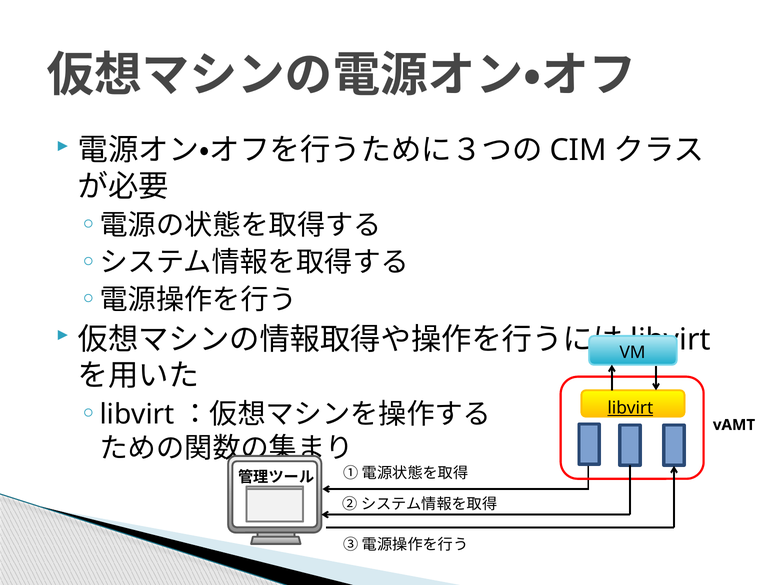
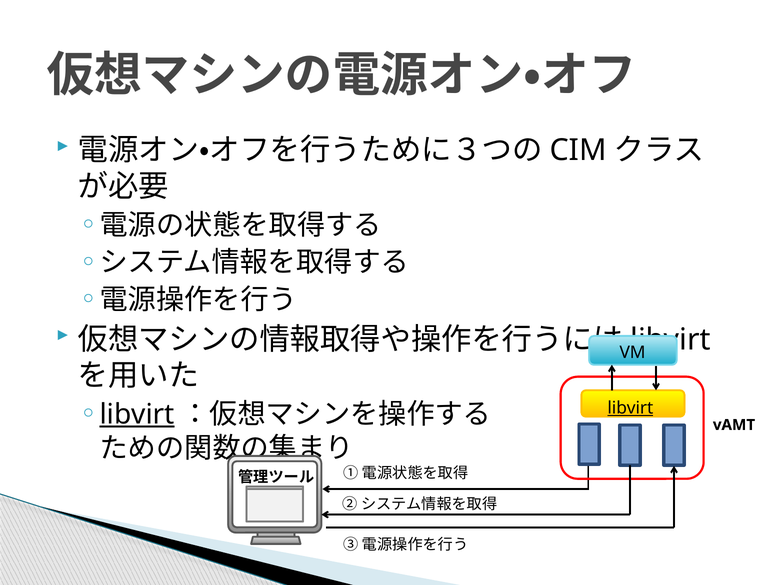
libvirt underline: none -> present (137, 414)
